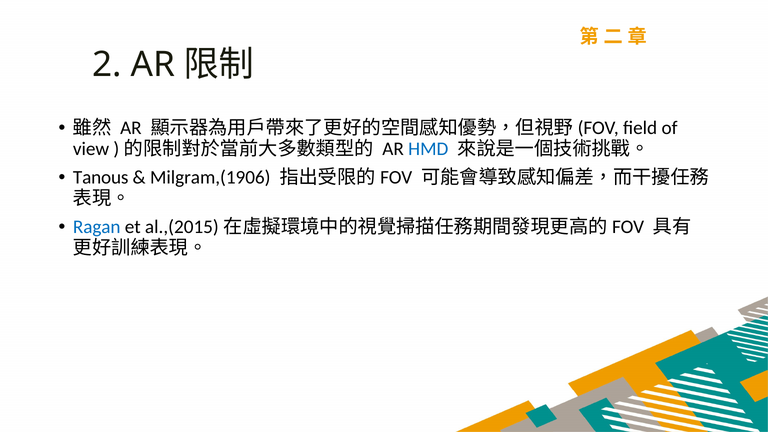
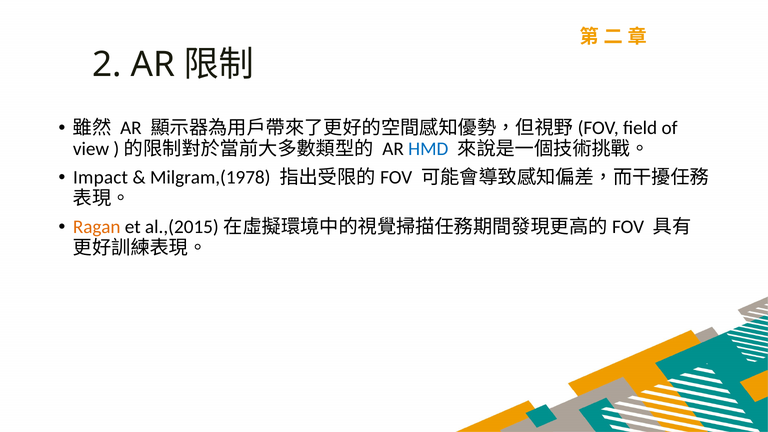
Tanous: Tanous -> Impact (101, 178)
Milgram,(1906: Milgram,(1906 -> Milgram,(1978 (210, 178)
Ragan colour: blue -> orange (97, 227)
